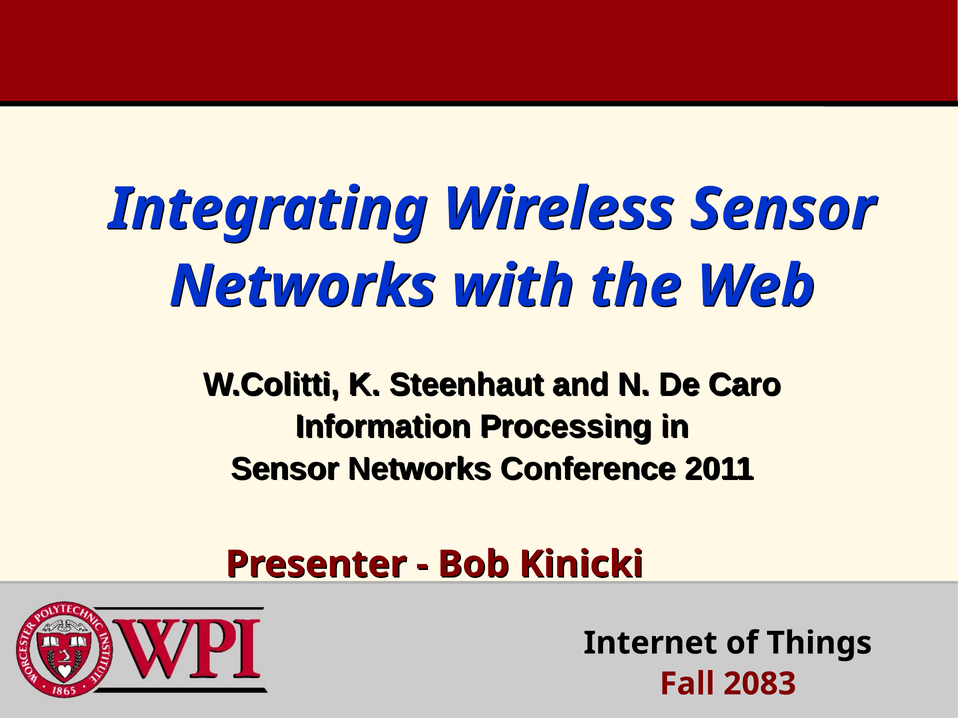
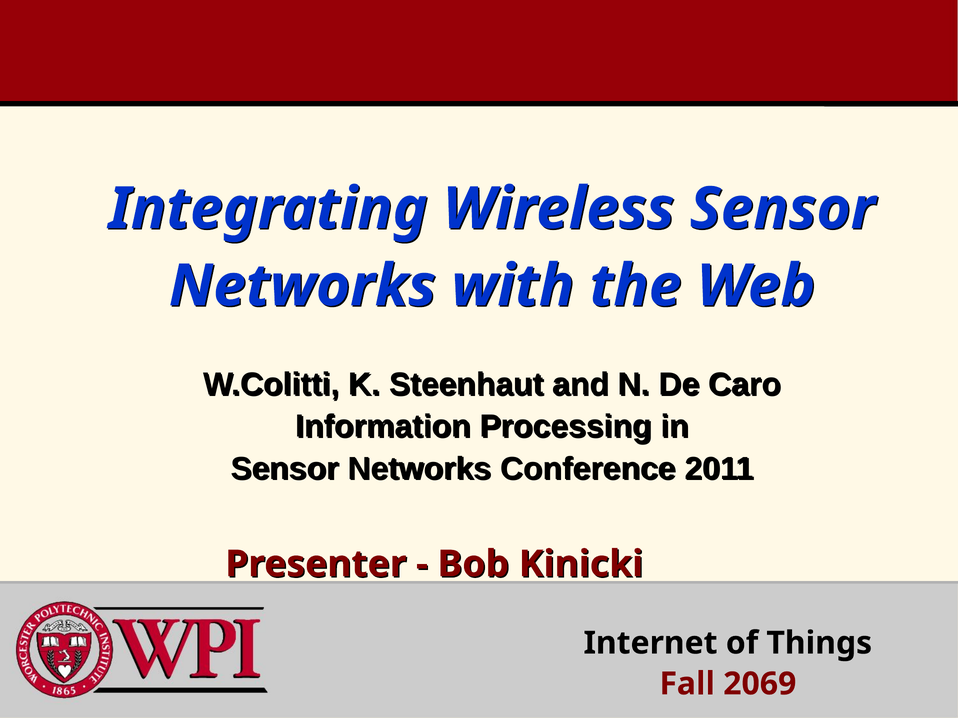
2083: 2083 -> 2069 (760, 684)
